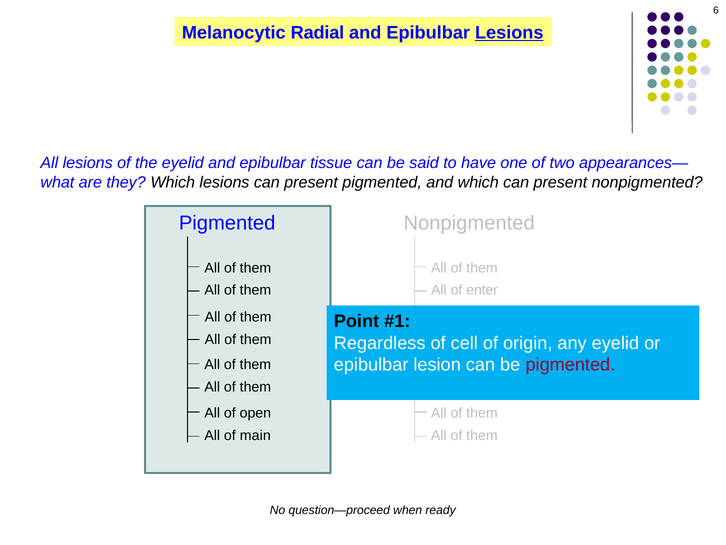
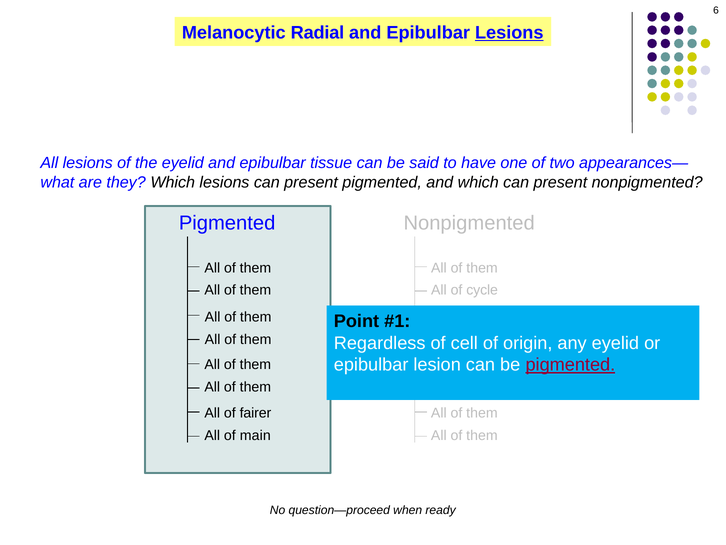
enter: enter -> cycle (482, 290)
pigmented underline: none -> present (570, 365)
open: open -> fairer (255, 413)
